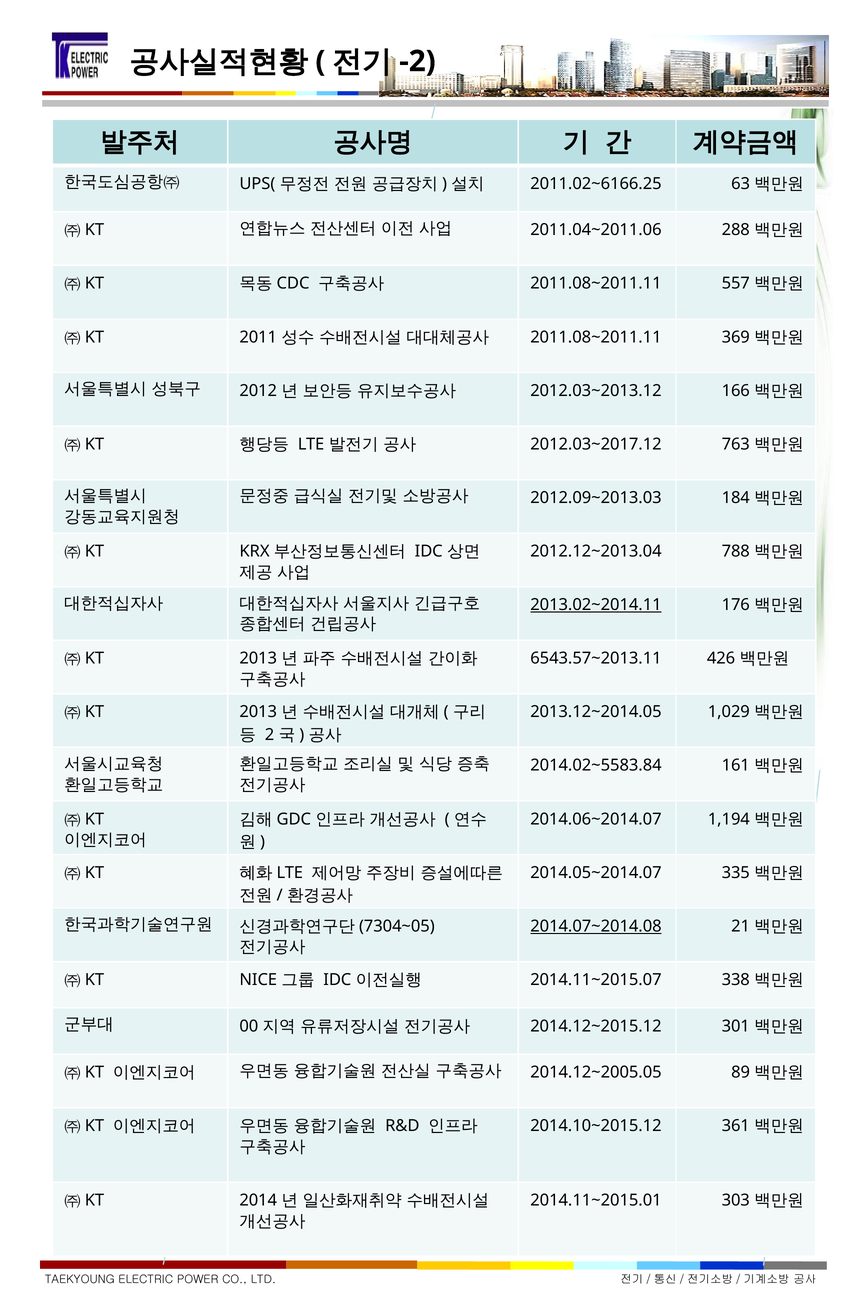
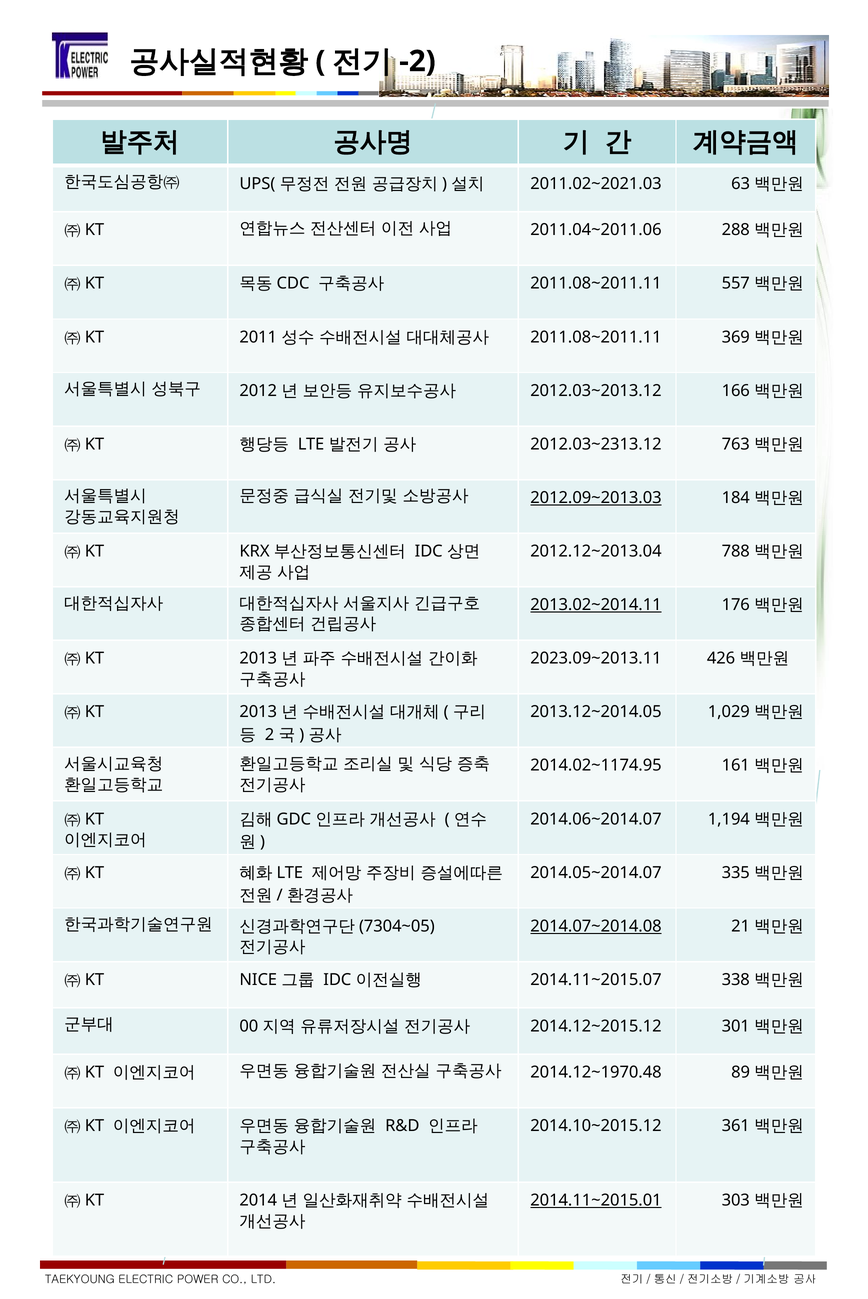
2011.02~6166.25: 2011.02~6166.25 -> 2011.02~2021.03 (596, 184)
2012.03~2017.12: 2012.03~2017.12 -> 2012.03~2313.12 (596, 444)
2012.09~2013.03 underline: none -> present (596, 498)
6543.57~2013.11: 6543.57~2013.11 -> 2023.09~2013.11 (596, 659)
2014.02~5583.84: 2014.02~5583.84 -> 2014.02~1174.95 (596, 766)
2014.12~2005.05: 2014.12~2005.05 -> 2014.12~1970.48 (596, 1073)
2014.11~2015.01 underline: none -> present (596, 1201)
